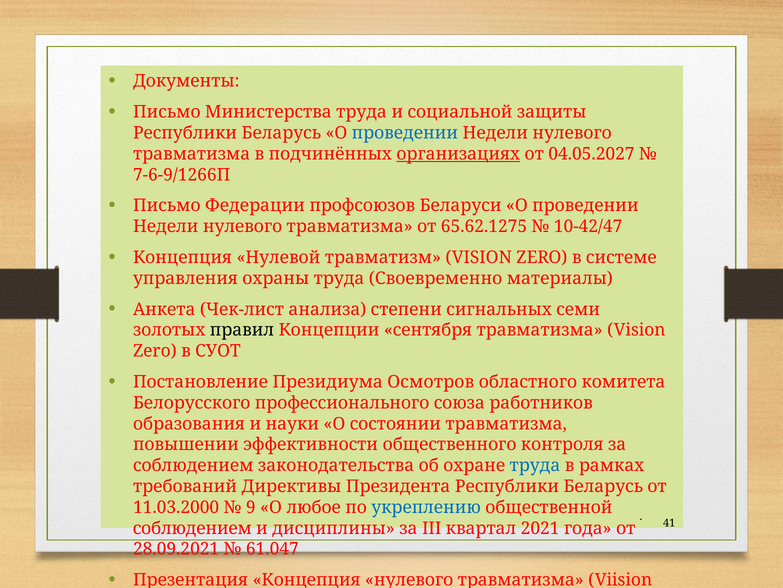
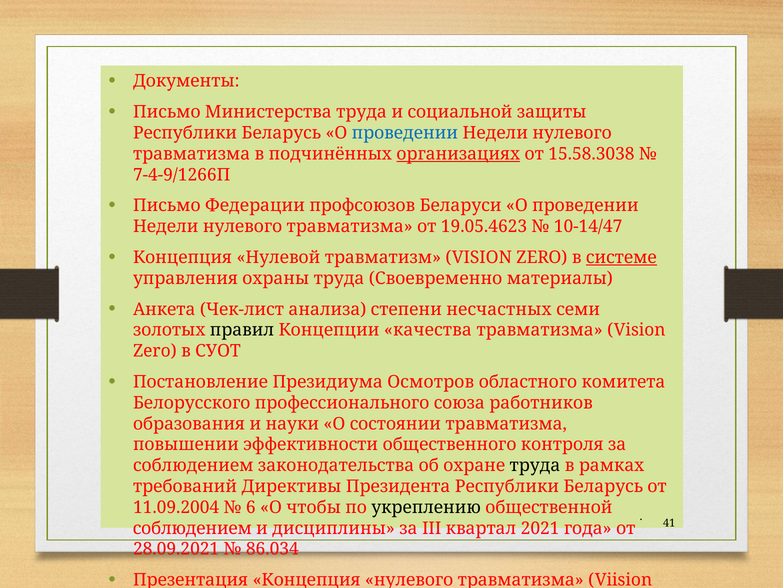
04.05.2027: 04.05.2027 -> 15.58.3038 (591, 154)
7-6-9/1266П: 7-6-9/1266П -> 7-4-9/1266П (182, 175)
65.62.1275: 65.62.1275 -> 19.05.4623 (484, 226)
10-42/47: 10-42/47 -> 10-14/47 (588, 226)
системе underline: none -> present (621, 257)
сигнальных: сигнальных -> несчастных (499, 309)
сентября: сентября -> качества (428, 330)
труда colour: blue -> black (535, 465)
11.03.2000: 11.03.2000 -> 11.09.2004 (176, 507)
9: 9 -> 6 (251, 507)
любое: любое -> чтобы (314, 507)
укреплению colour: blue -> black (426, 507)
61.047: 61.047 -> 86.034 (272, 549)
